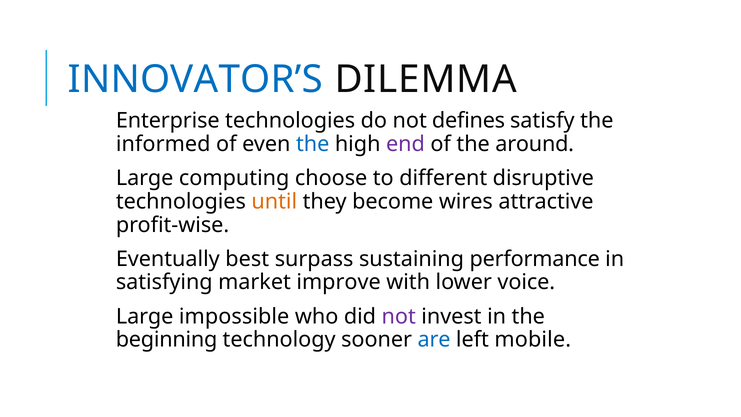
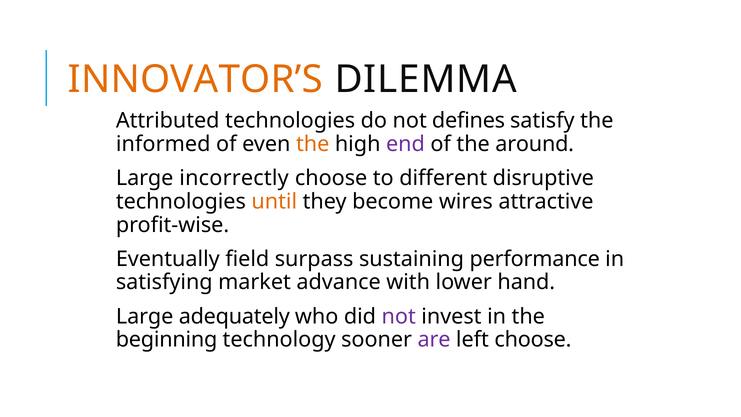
INNOVATOR’S colour: blue -> orange (195, 80)
Enterprise: Enterprise -> Attributed (168, 121)
the colour: blue -> orange (313, 144)
computing: computing -> incorrectly (234, 178)
best: best -> field (247, 259)
improve: improve -> advance (339, 282)
voice: voice -> hand (526, 282)
impossible: impossible -> adequately (234, 316)
are colour: blue -> purple (434, 340)
left mobile: mobile -> choose (533, 340)
